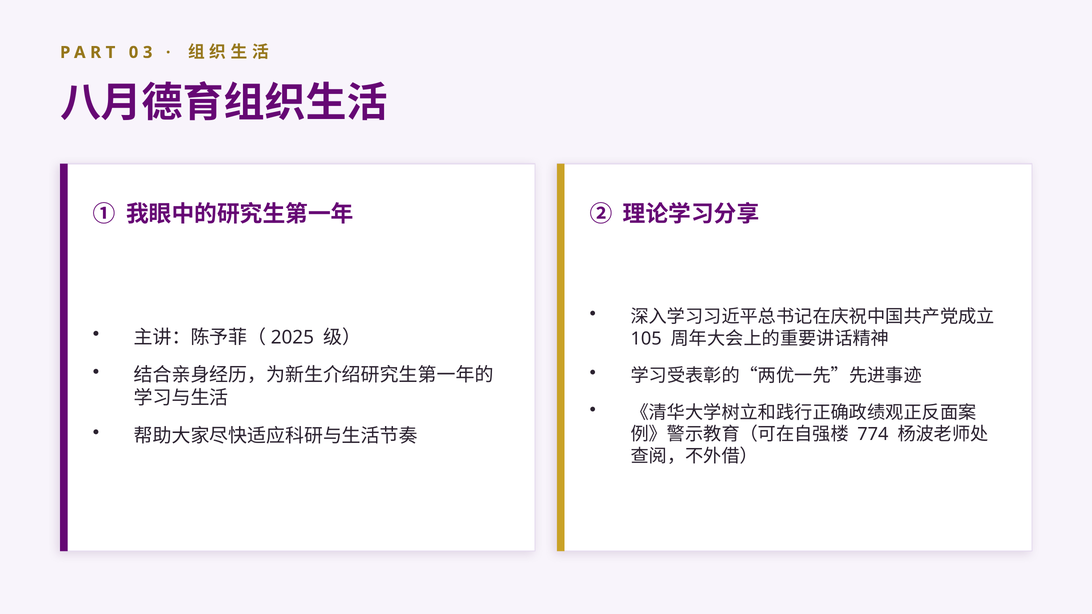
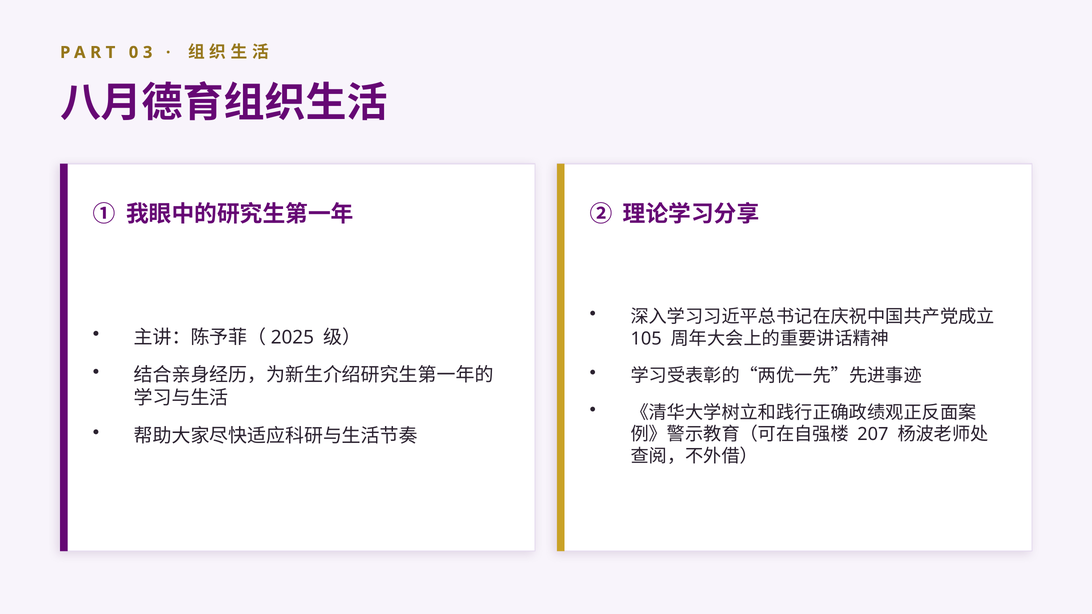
774: 774 -> 207 (873, 435)
